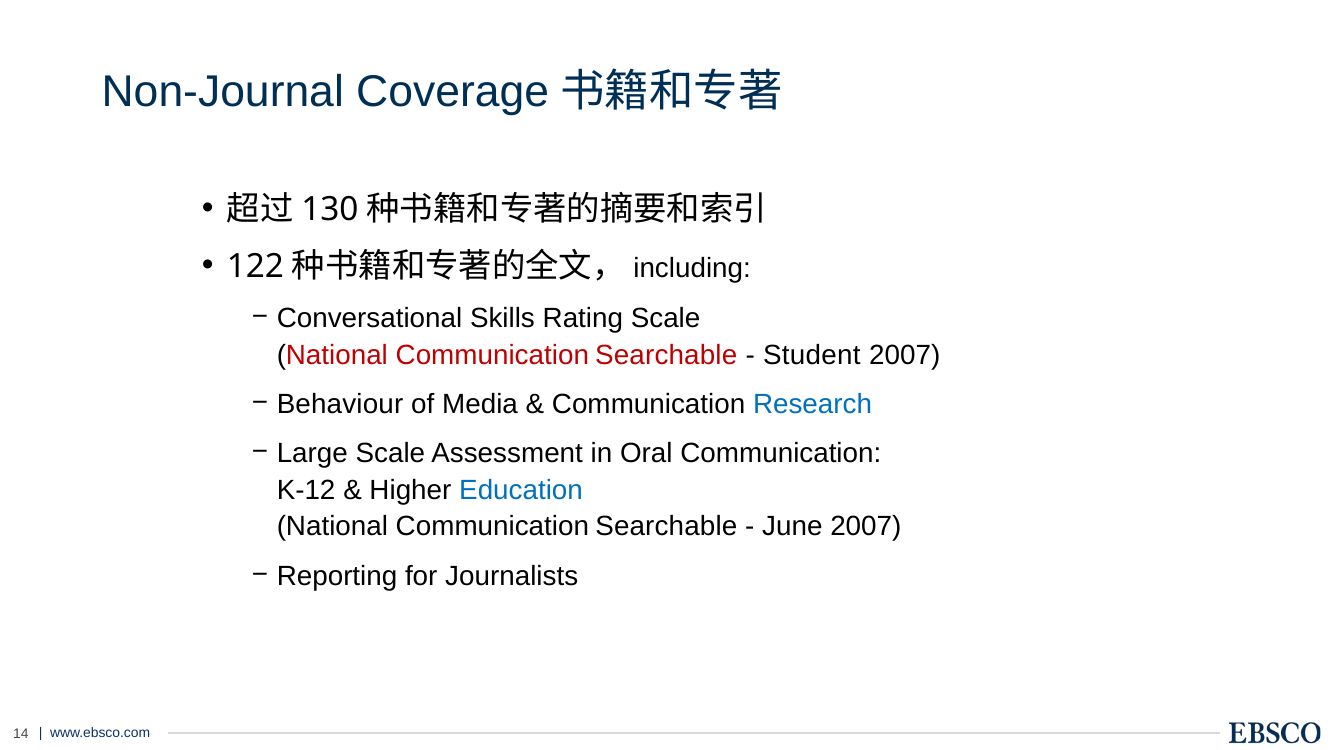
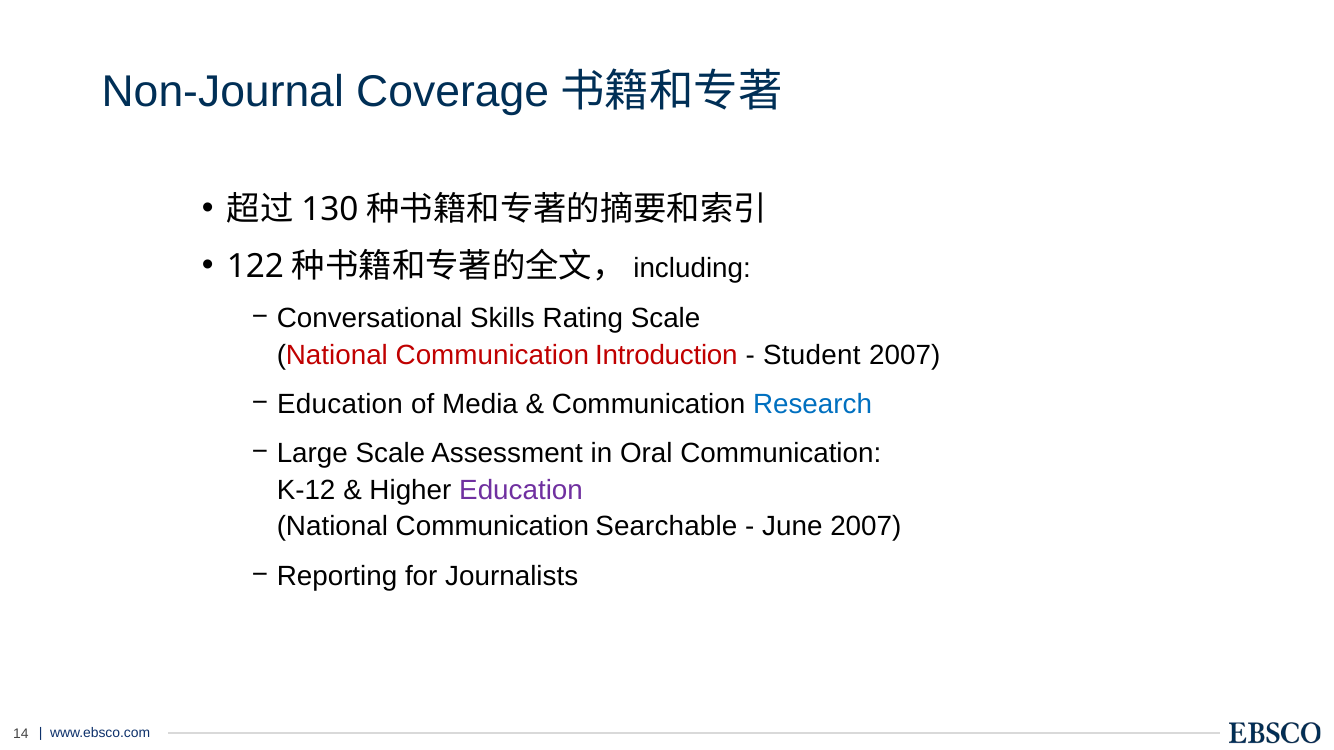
Searchable: Searchable -> Introduction (666, 355)
Behaviour: Behaviour -> Education (340, 404)
Education colour: blue -> purple (521, 490)
